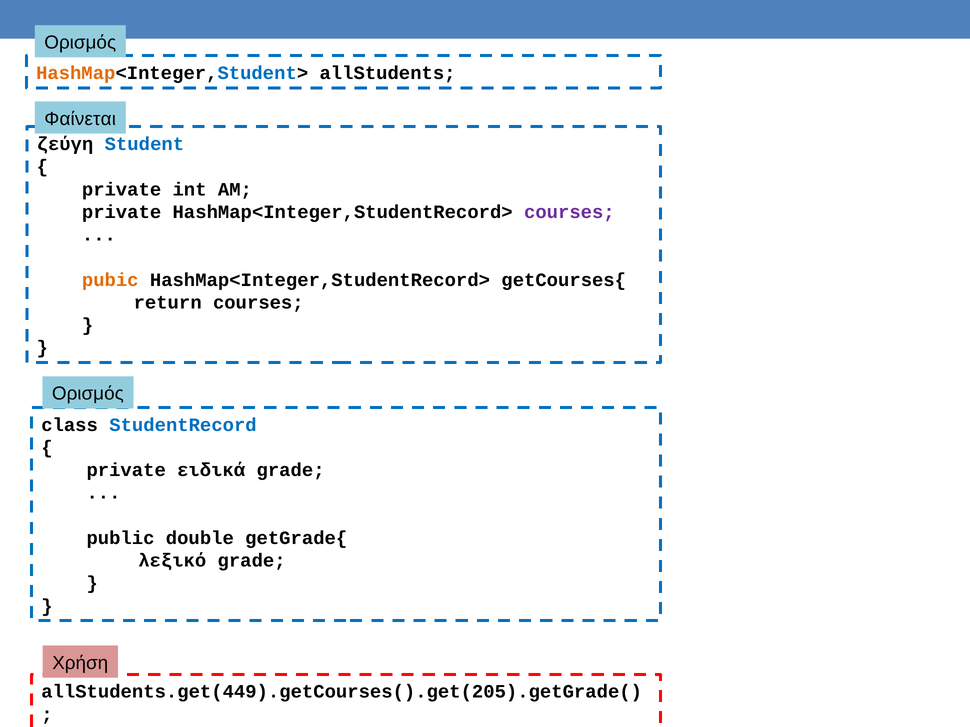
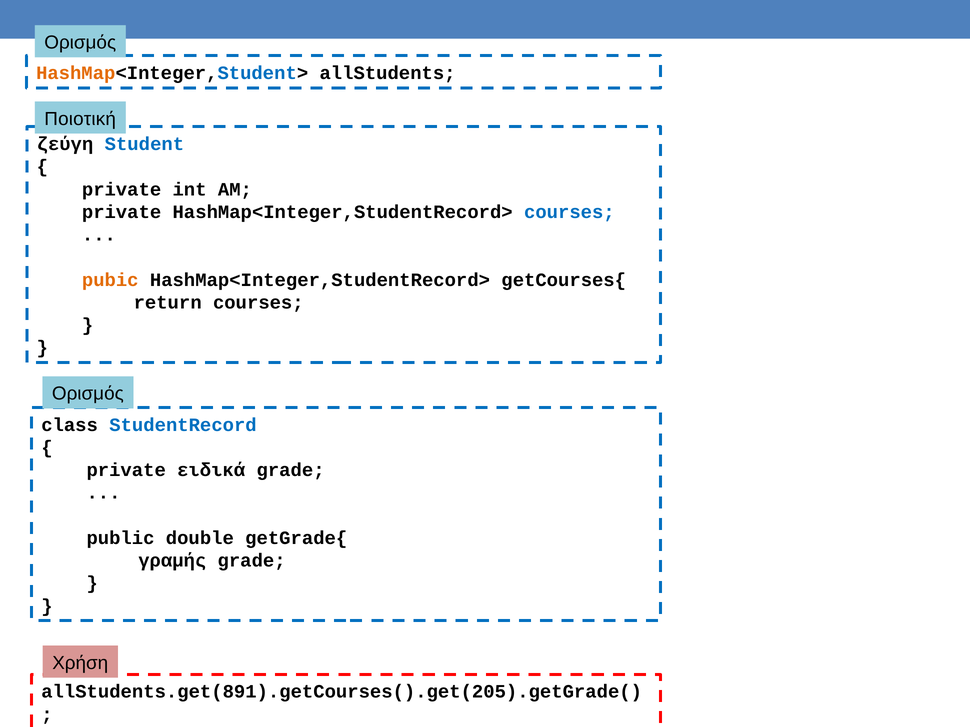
Φαίνεται: Φαίνεται -> Ποιοτική (80, 119)
courses colour: purple -> blue (569, 212)
λεξικό: λεξικό -> γραμής (172, 561)
allStudents.get(449).getCourses().get(205).getGrade(: allStudents.get(449).getCourses().get(205).getGrade( -> allStudents.get(891).getCourses().get(205).getGrade( (342, 692)
